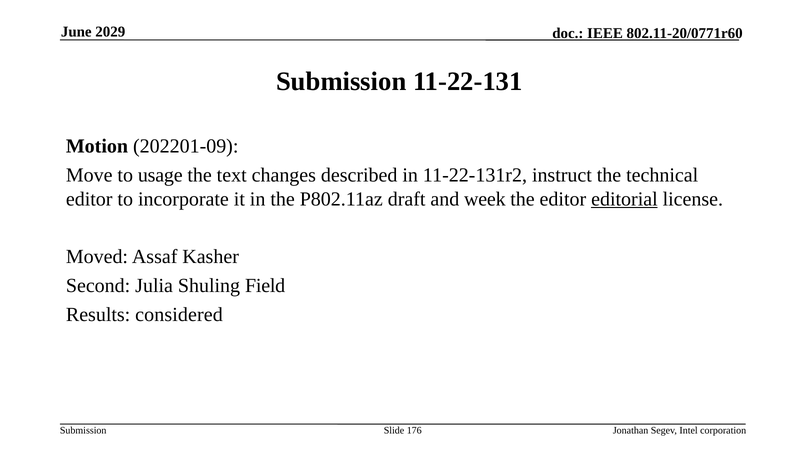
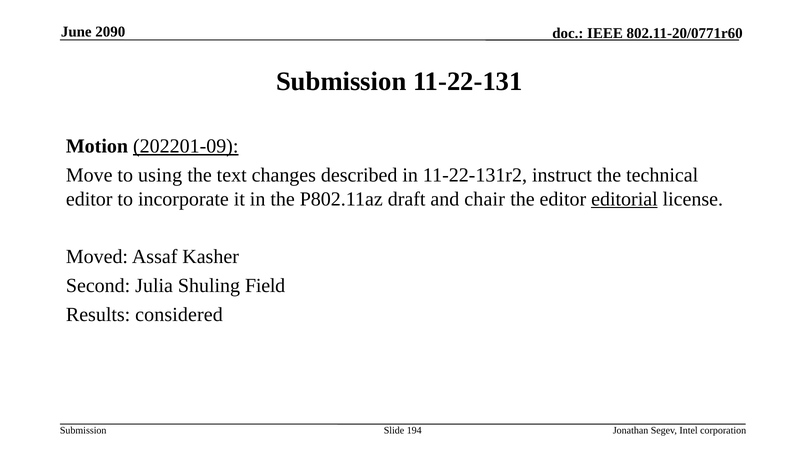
2029: 2029 -> 2090 (110, 32)
202201-09 underline: none -> present (186, 146)
usage: usage -> using (160, 175)
week: week -> chair (485, 199)
176: 176 -> 194 (414, 431)
